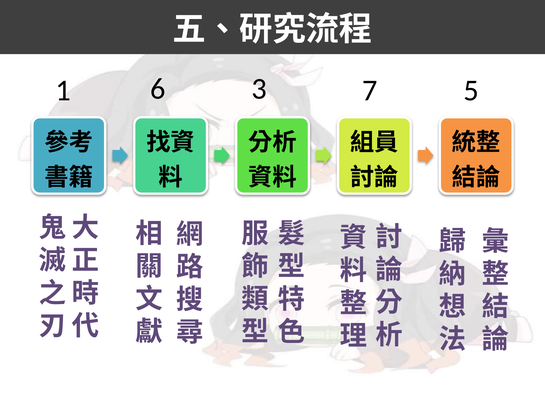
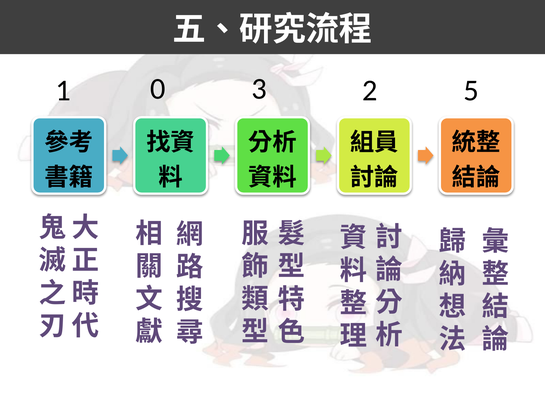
6: 6 -> 0 (158, 89)
7: 7 -> 2 (370, 90)
